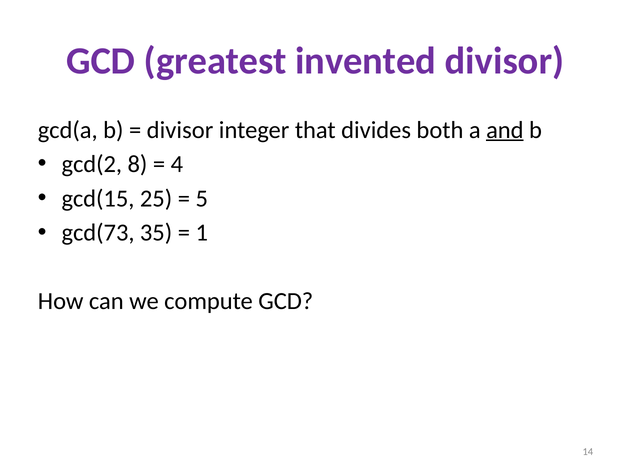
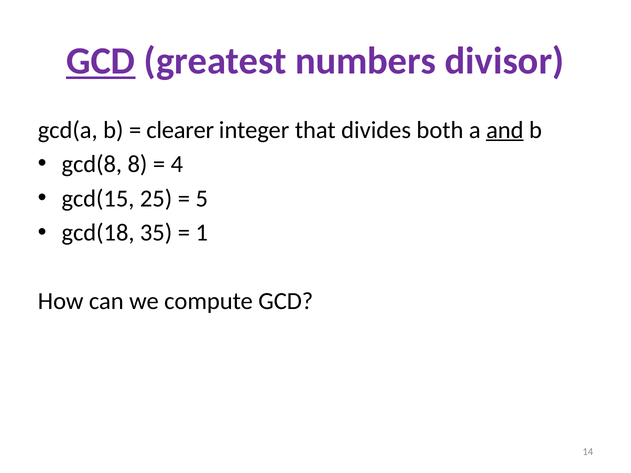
GCD underline: none -> present (101, 61)
invented: invented -> numbers (366, 61)
divisor: divisor -> clearer (180, 130)
gcd(2: gcd(2 -> gcd(8 (92, 164)
gcd(73: gcd(73 -> gcd(18 (98, 233)
